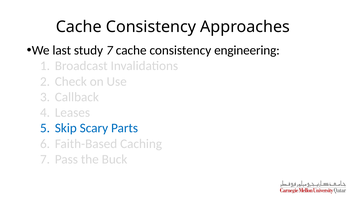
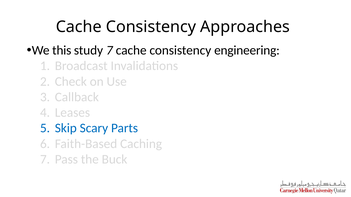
last: last -> this (62, 50)
